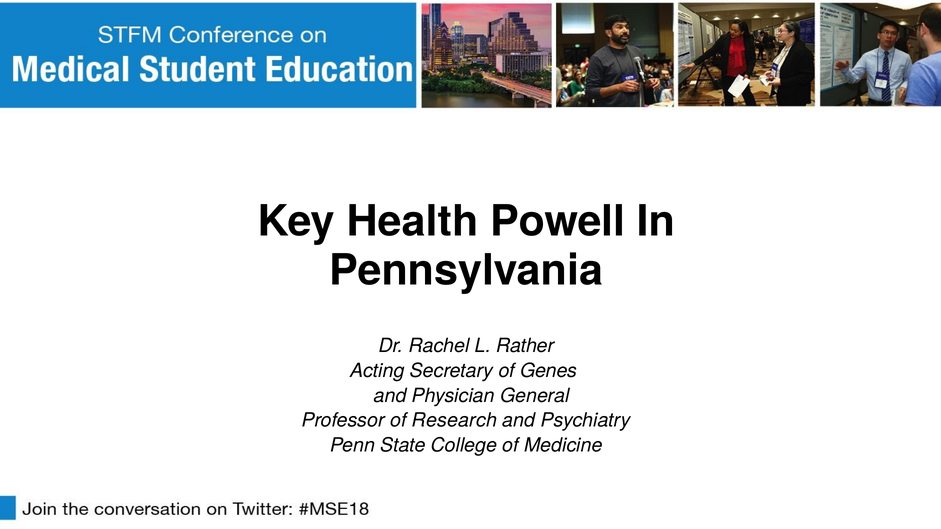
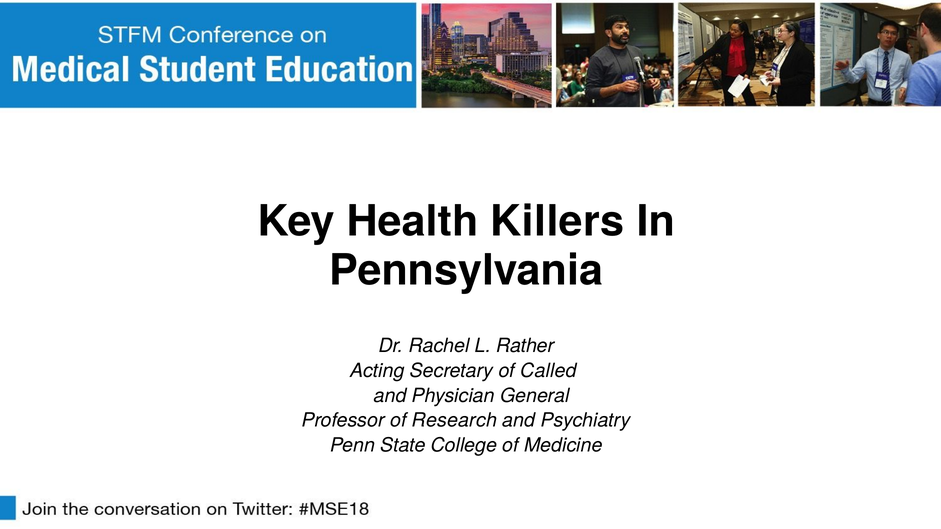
Powell: Powell -> Killers (557, 222)
Genes: Genes -> Called (548, 371)
